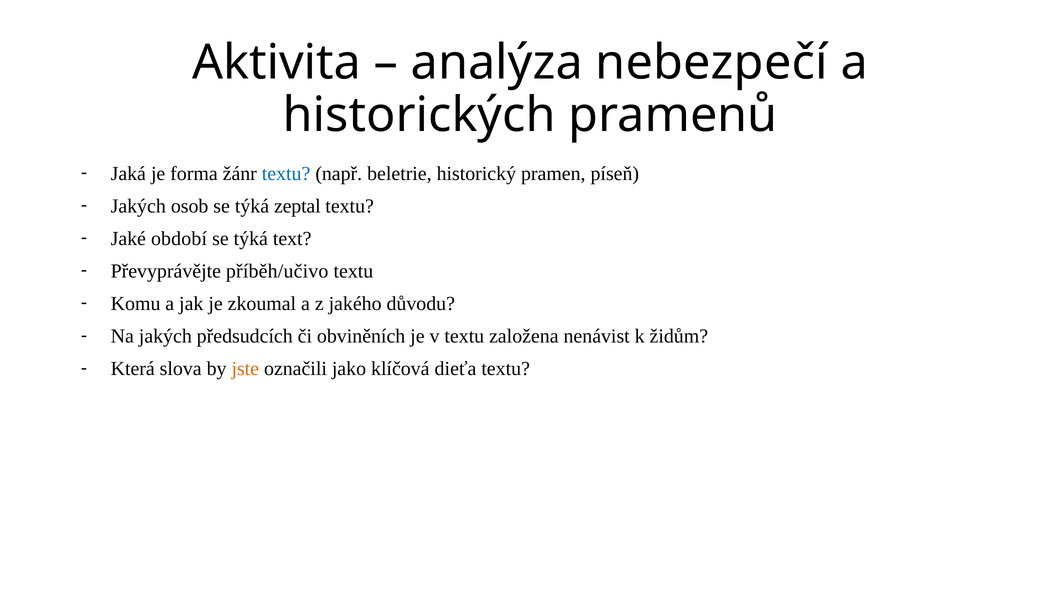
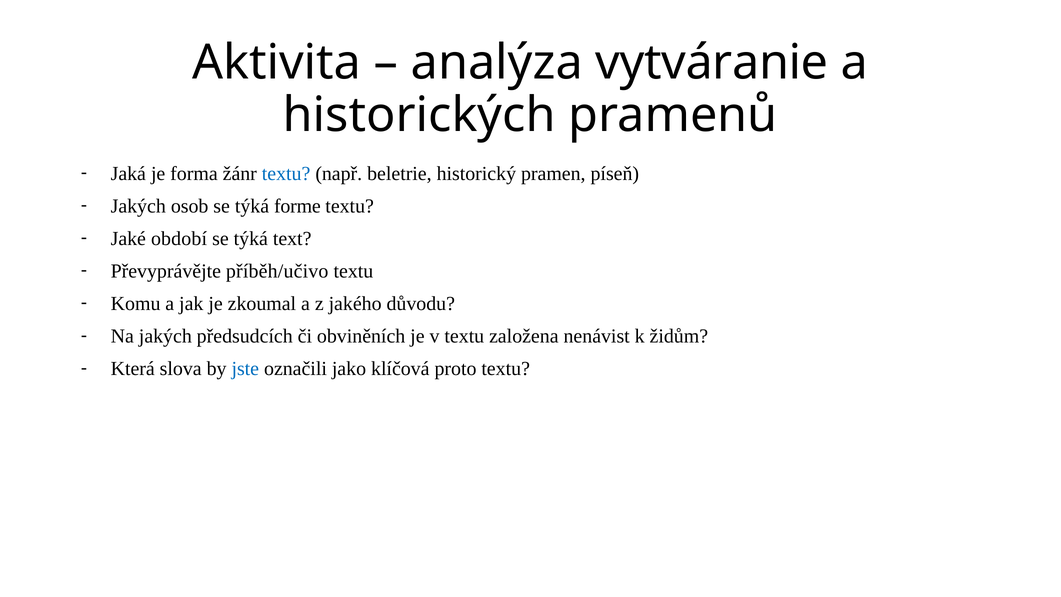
nebezpečí: nebezpečí -> vytváranie (712, 63)
zeptal: zeptal -> forme (297, 206)
jste colour: orange -> blue (245, 369)
dieťa: dieťa -> proto (456, 369)
